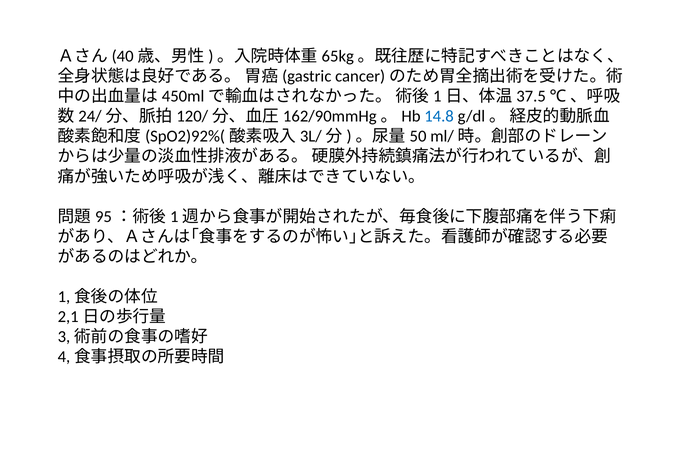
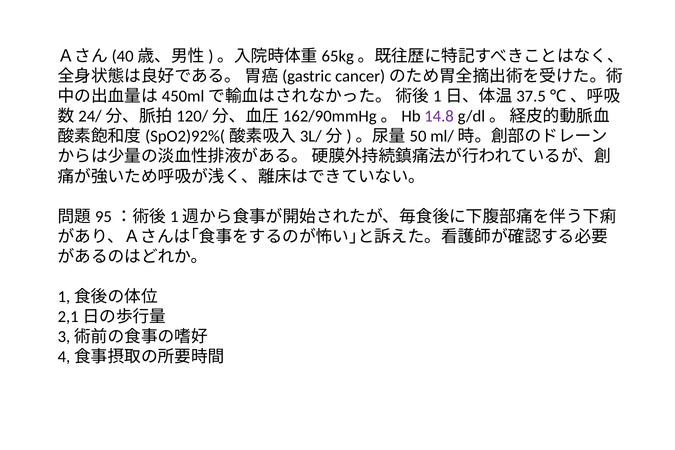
14.8 colour: blue -> purple (439, 116)
